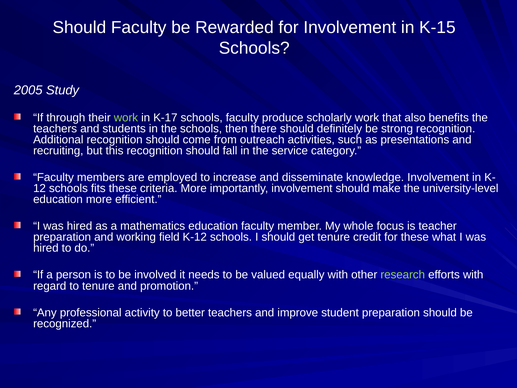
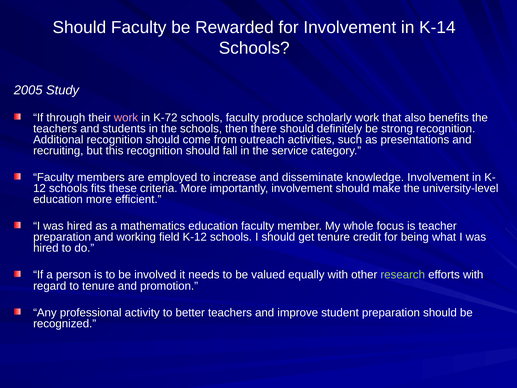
K-15: K-15 -> K-14 (437, 27)
work colour: light green -> pink (126, 118)
K-17: K-17 -> K-72 (165, 118)
for these: these -> being (415, 237)
